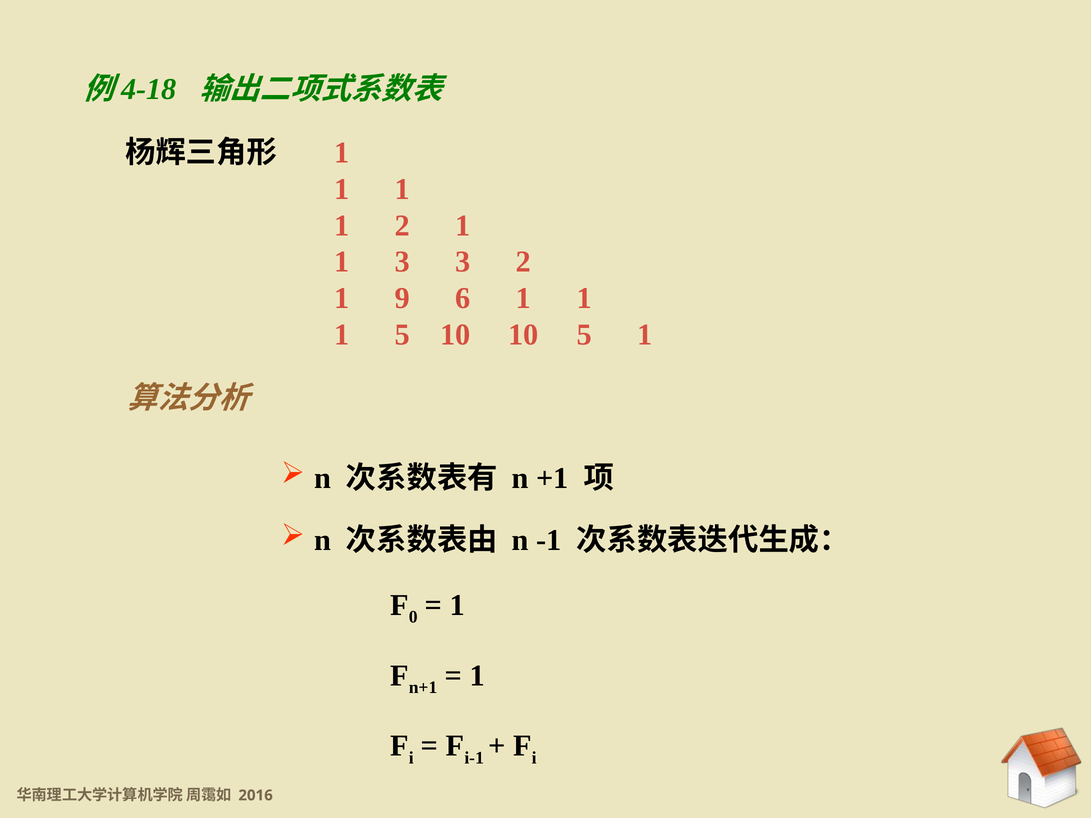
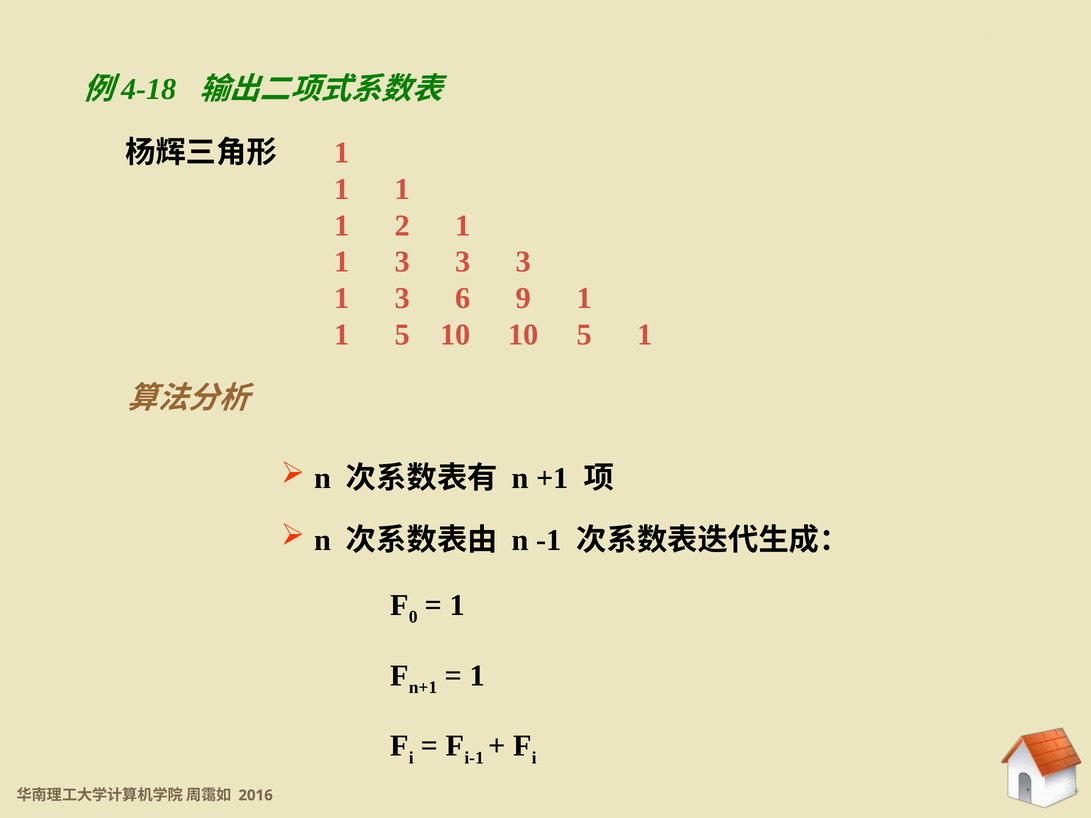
3 3 2: 2 -> 3 (524, 262)
9: 9 -> 3 (402, 298)
6 1: 1 -> 9 (524, 298)
